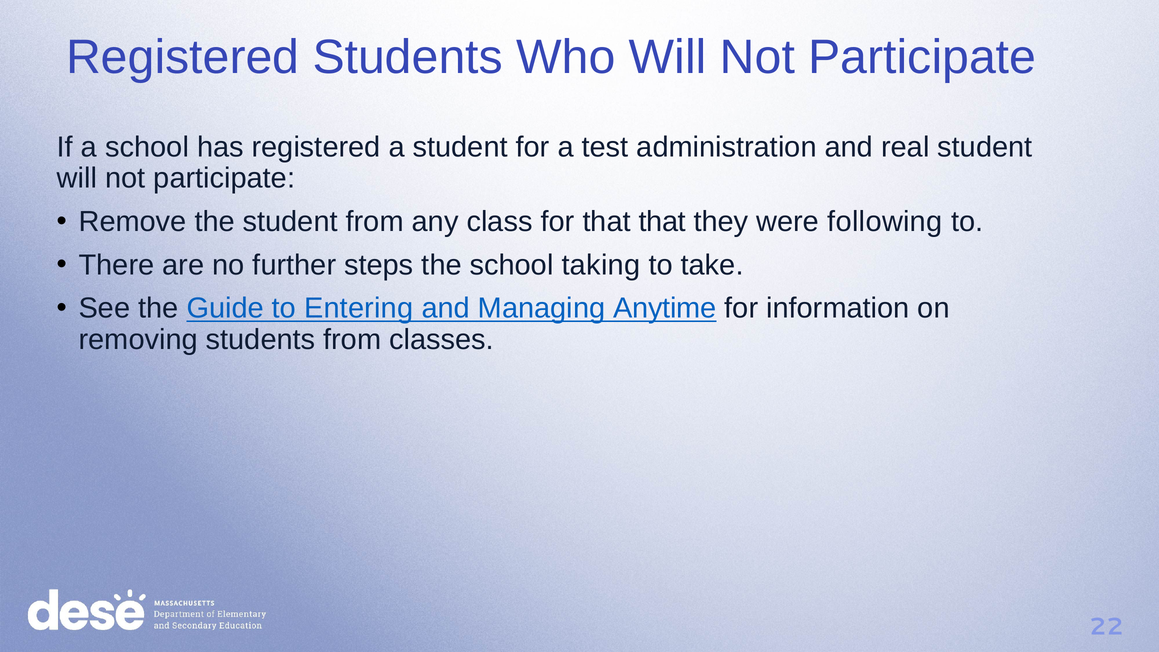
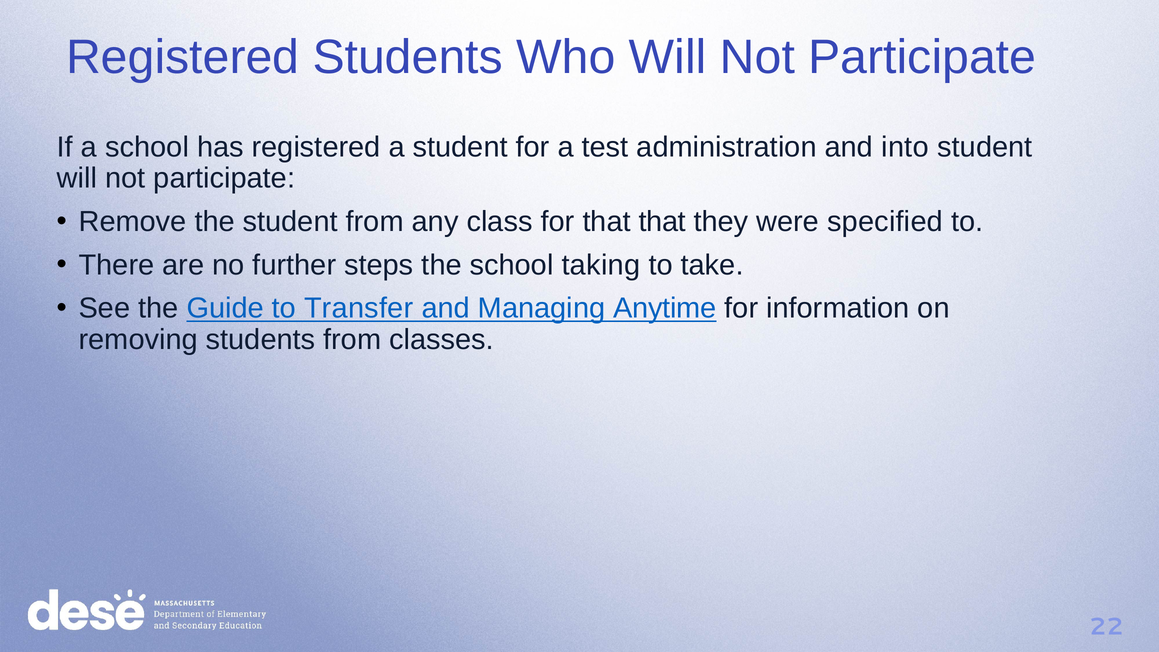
real: real -> into (905, 147)
following: following -> specified (885, 222)
Entering: Entering -> Transfer (359, 308)
